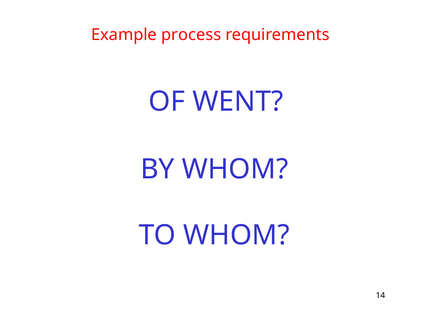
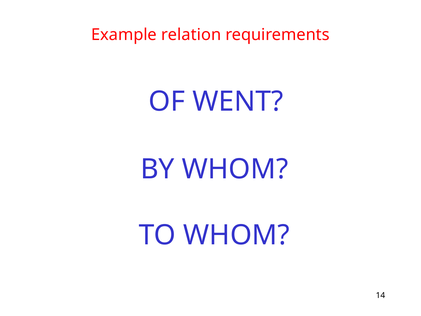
process: process -> relation (191, 35)
